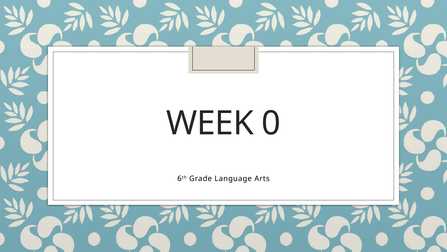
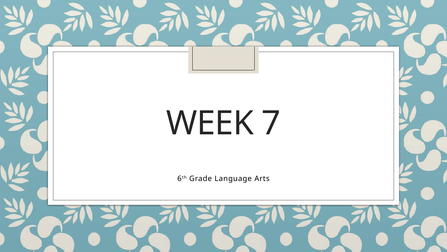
0: 0 -> 7 (271, 123)
